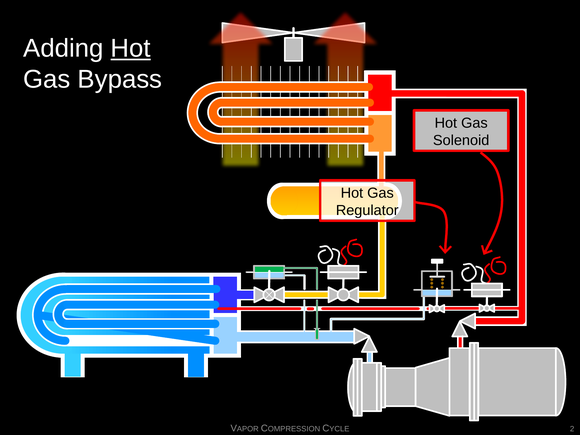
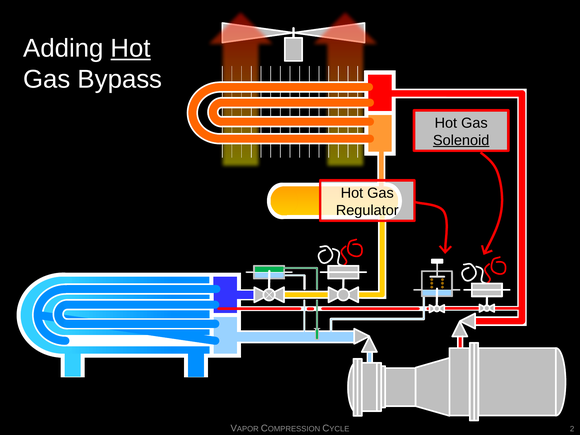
Solenoid underline: none -> present (461, 140)
